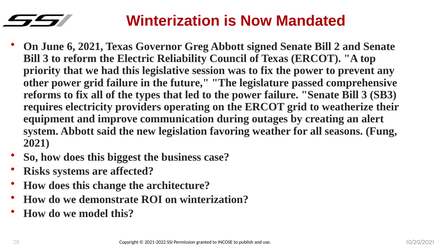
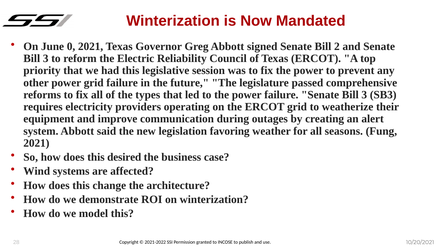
6: 6 -> 0 (71, 46)
biggest: biggest -> desired (124, 157)
Risks: Risks -> Wind (37, 171)
